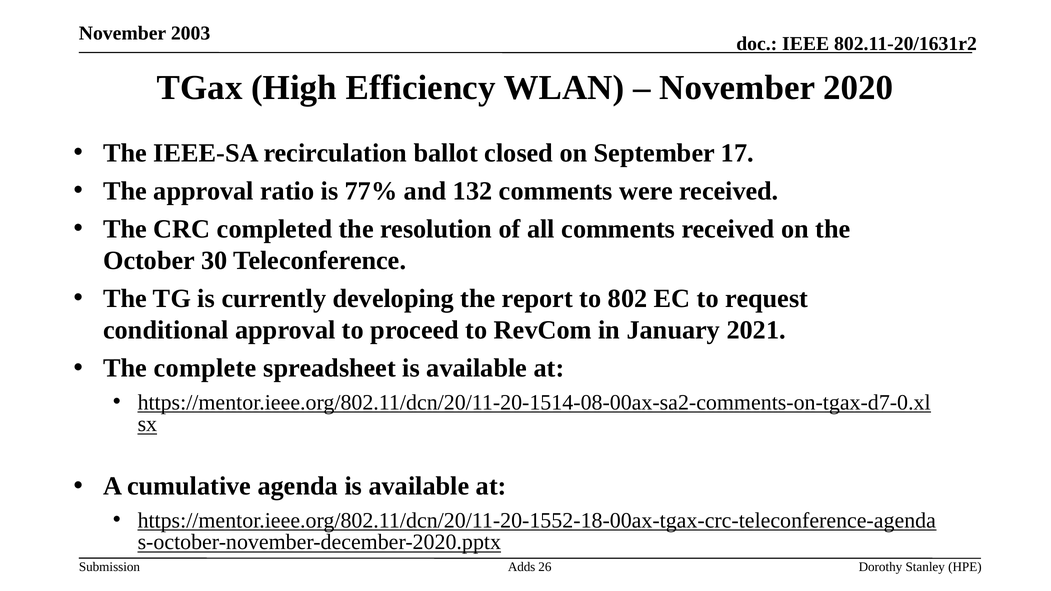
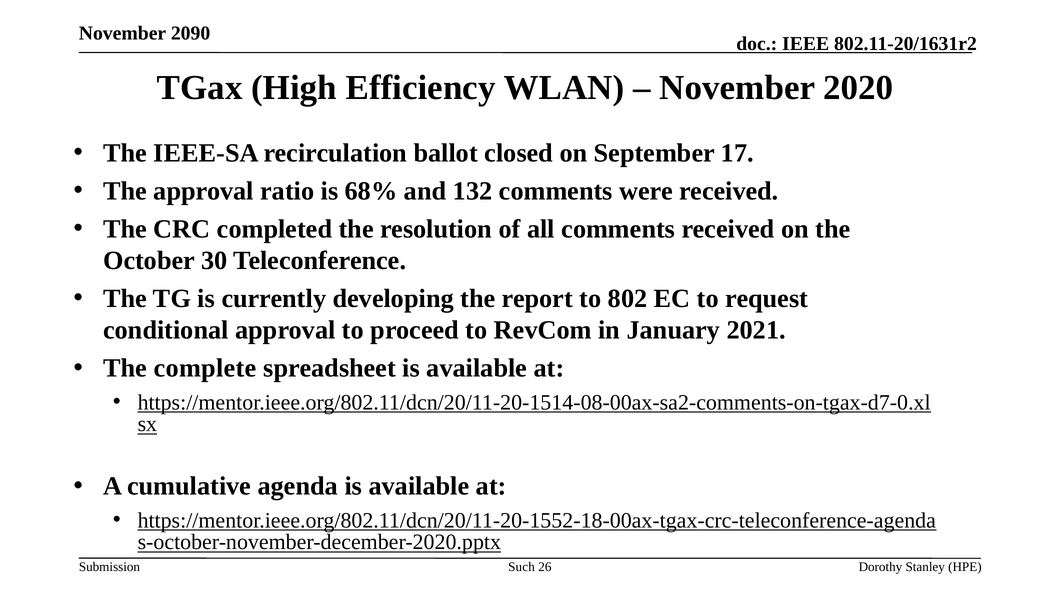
2003: 2003 -> 2090 (191, 33)
77%: 77% -> 68% (371, 191)
Adds: Adds -> Such (522, 567)
